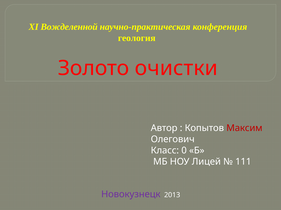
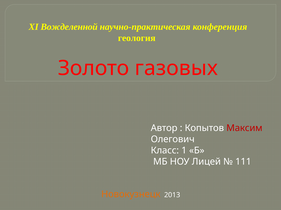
очистки: очистки -> газовых (176, 68)
0: 0 -> 1 (184, 151)
Новокузнецк colour: purple -> orange (131, 195)
